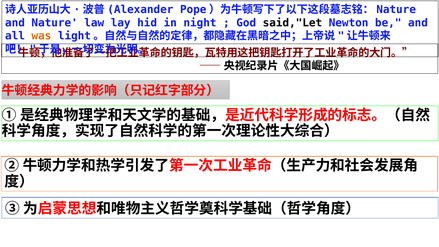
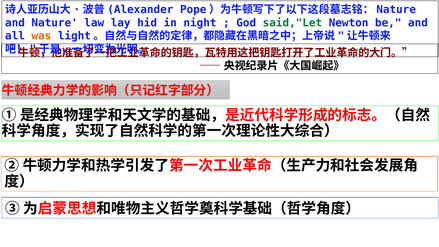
said,"Let colour: black -> green (292, 23)
